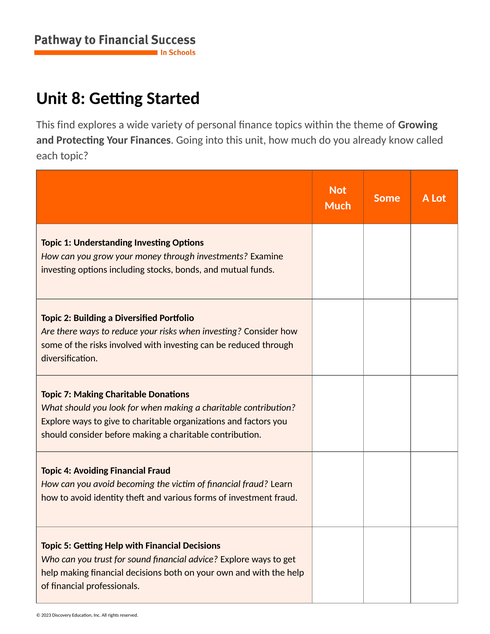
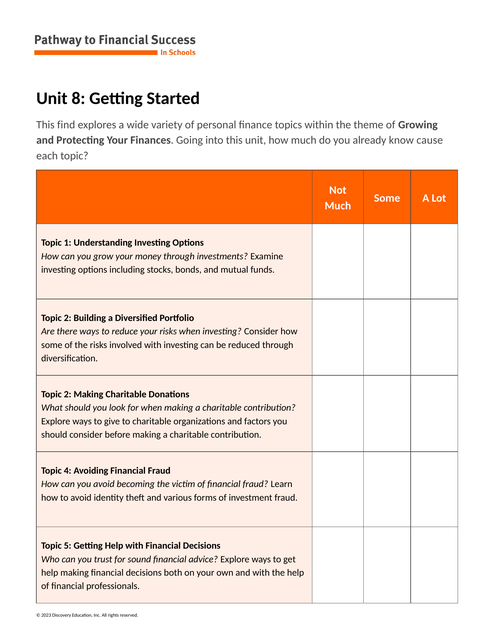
called: called -> cause (430, 140)
7: 7 -> 2 (68, 394)
